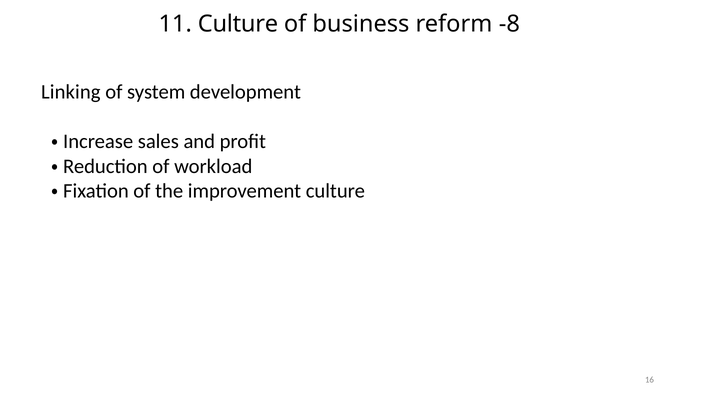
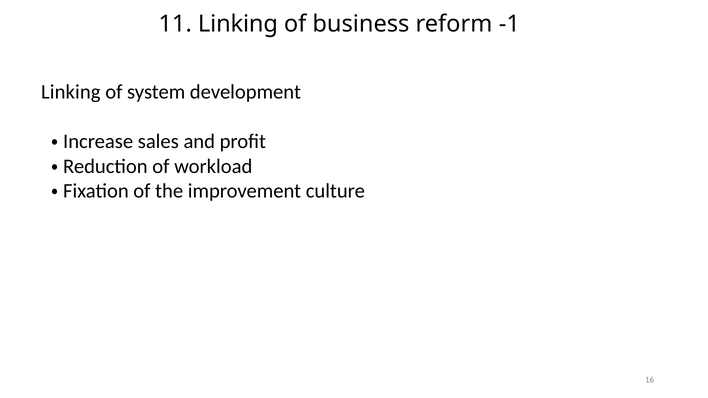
11 Culture: Culture -> Linking (238, 24)
-8: -8 -> -1 (509, 24)
